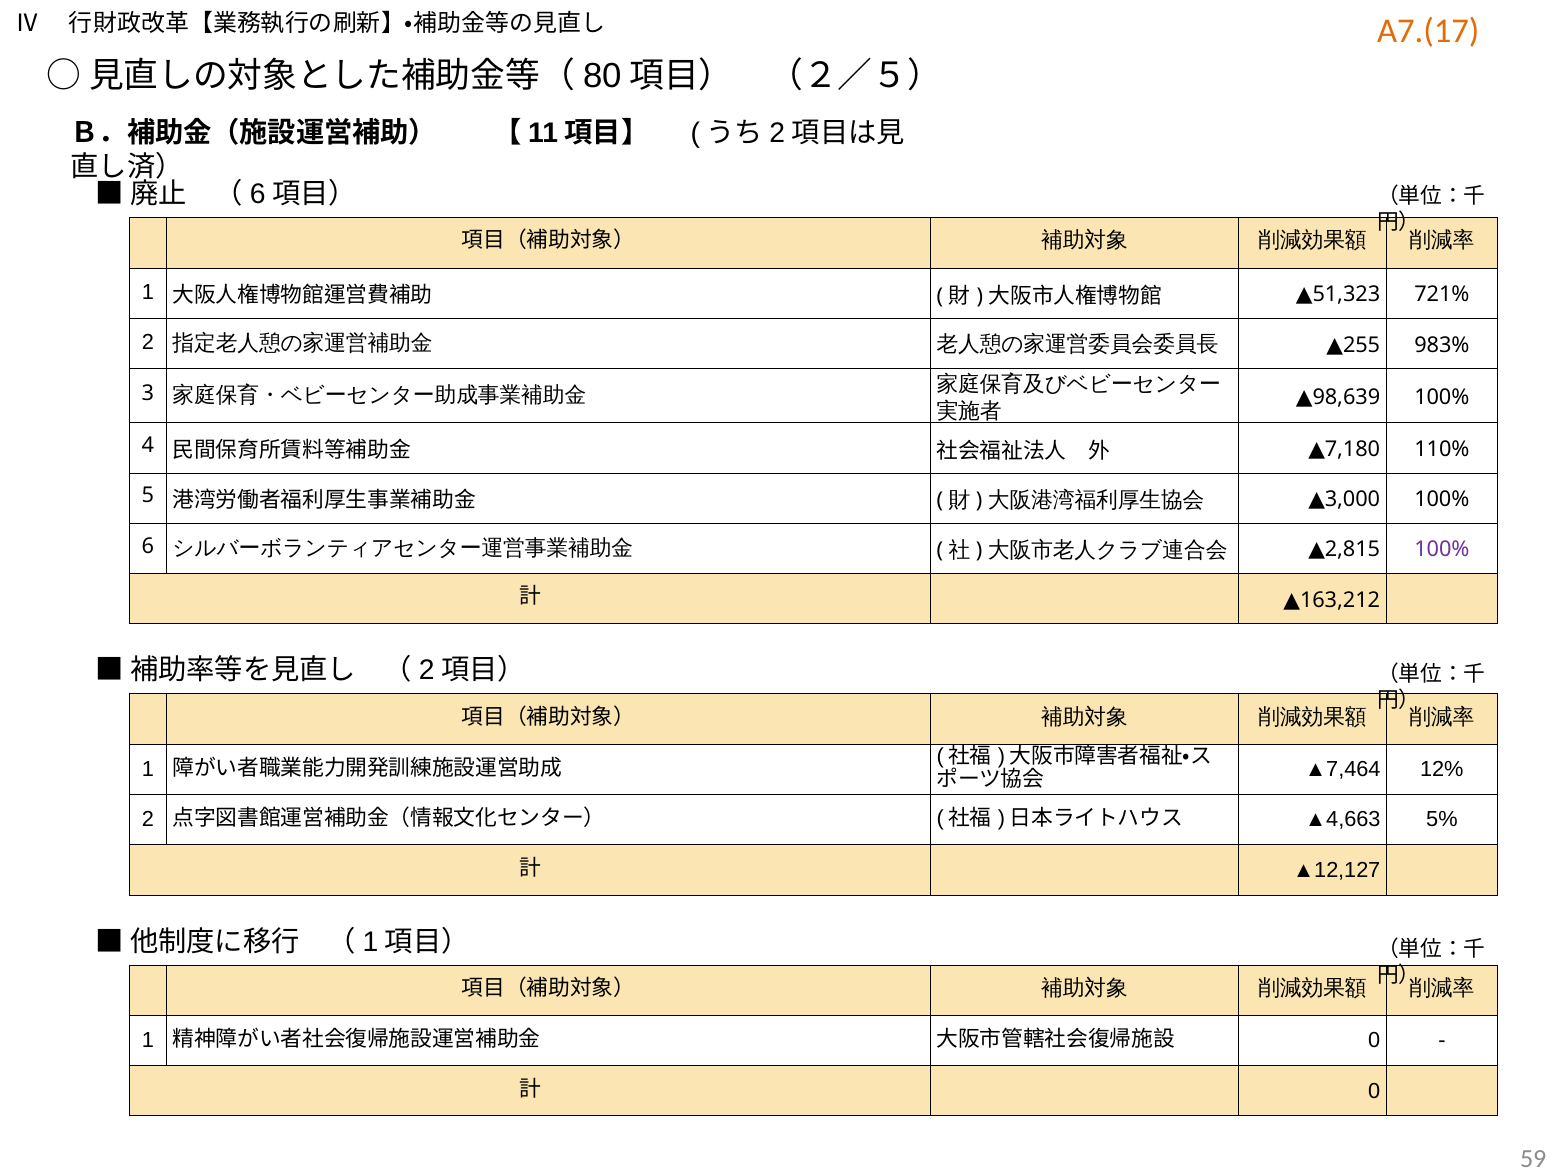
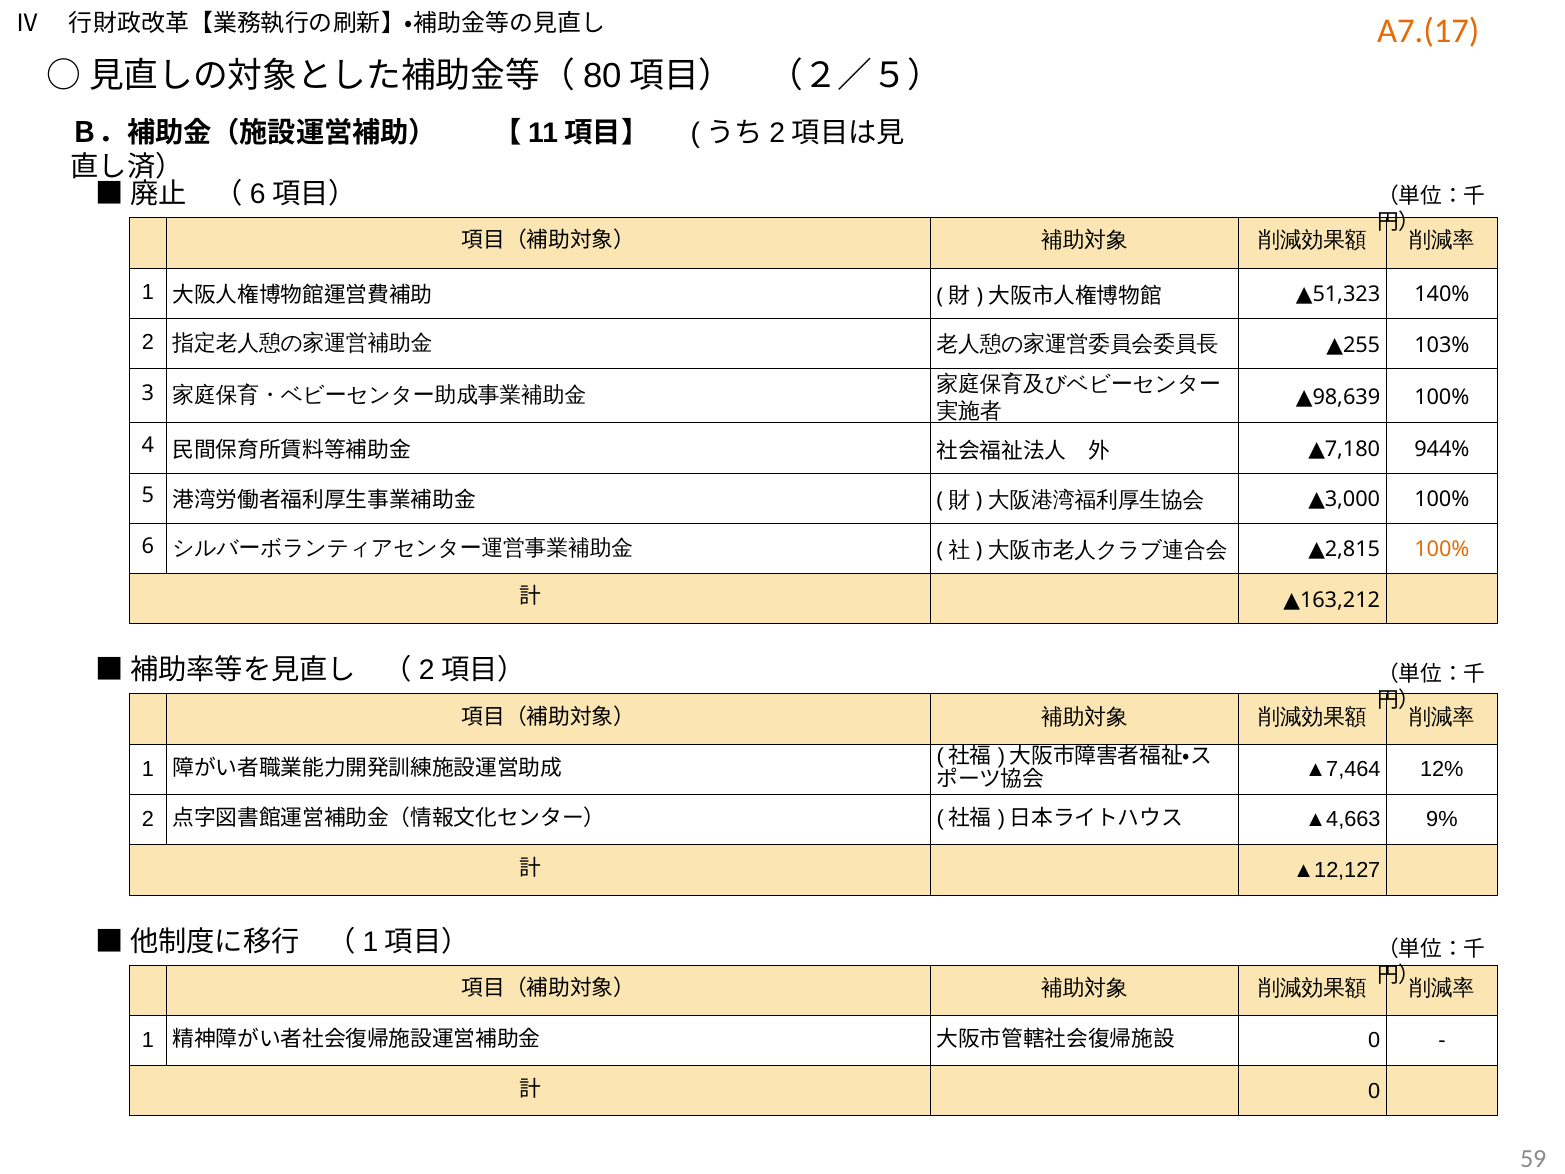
721%: 721% -> 140% (1442, 295)
983%: 983% -> 103% (1442, 345)
110%: 110% -> 944% (1442, 449)
100% colour: purple -> orange (1442, 550)
5%: 5% -> 9% (1442, 820)
